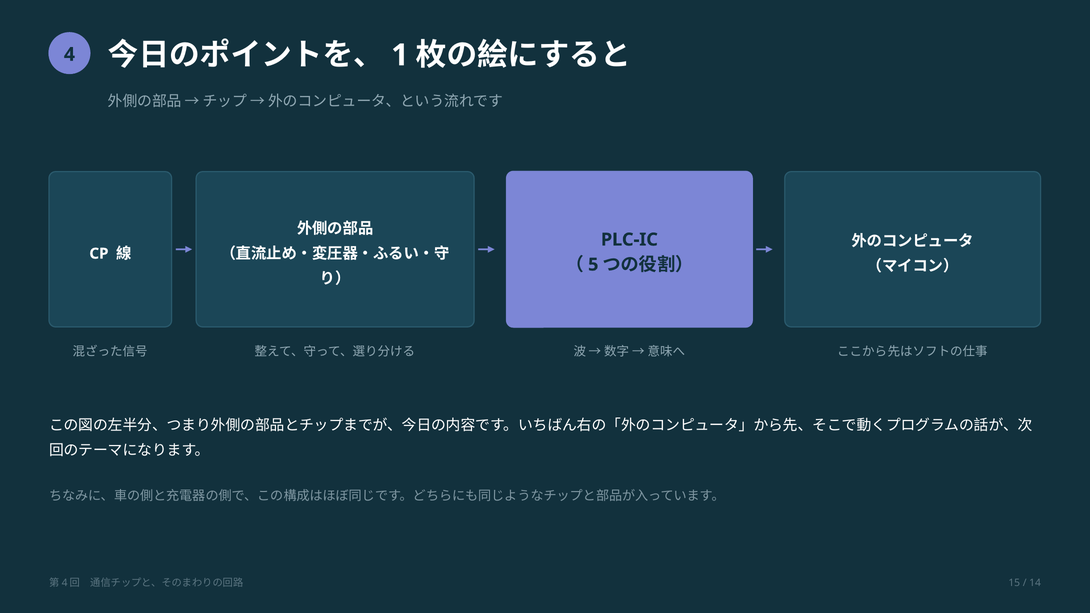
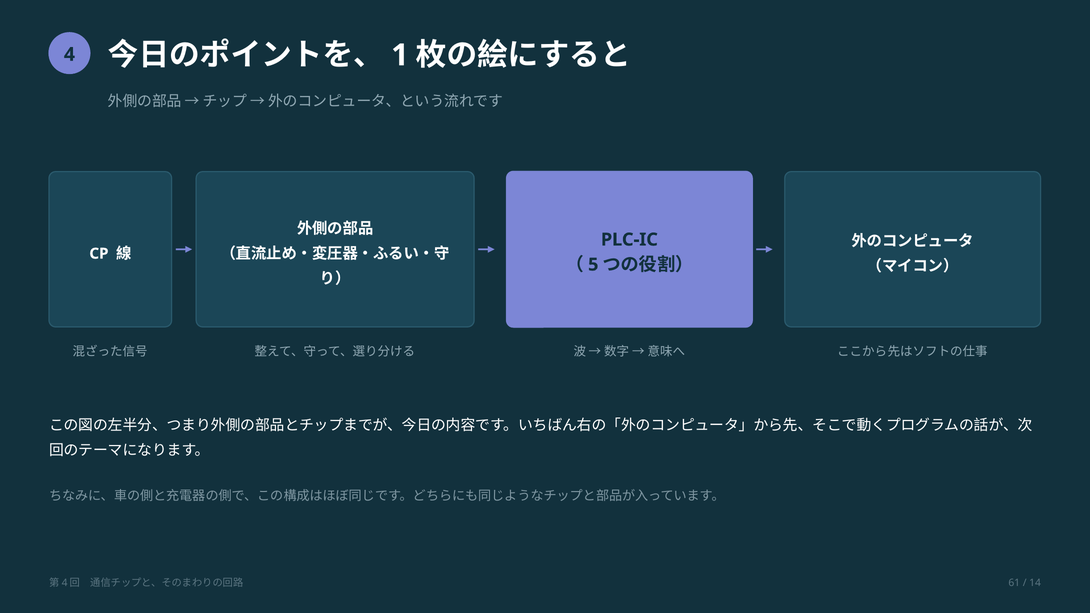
15: 15 -> 61 (1014, 583)
